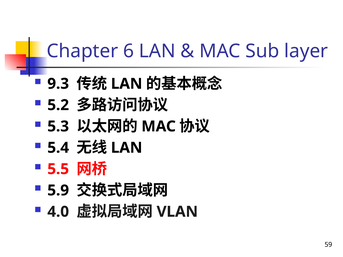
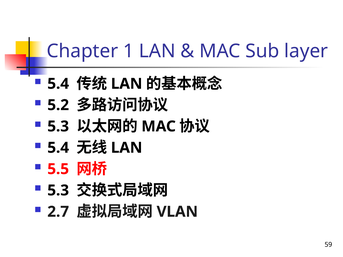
6: 6 -> 1 (129, 51)
9.3: 9.3 -> 5.4 (58, 84)
5.9: 5.9 -> 5.3 (58, 191)
4.0: 4.0 -> 2.7 (58, 212)
